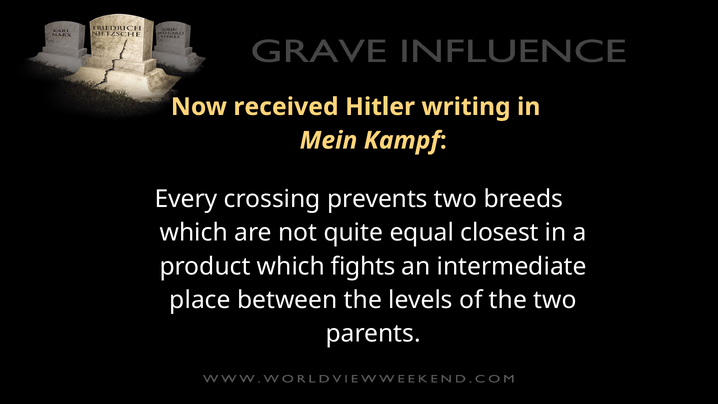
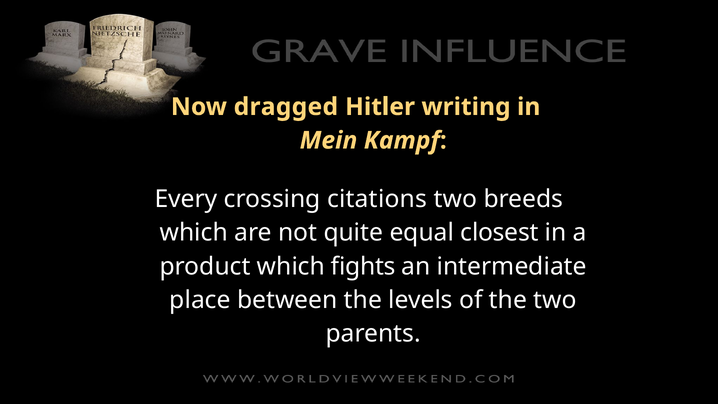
received: received -> dragged (286, 107)
prevents: prevents -> citations (377, 199)
